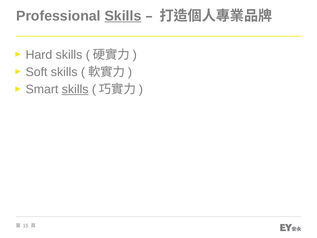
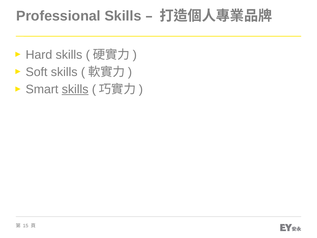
Skills underline: present -> none (123, 16)
